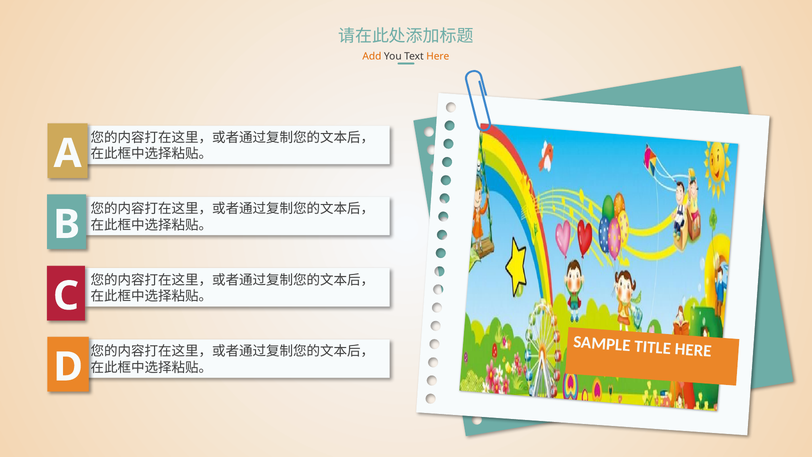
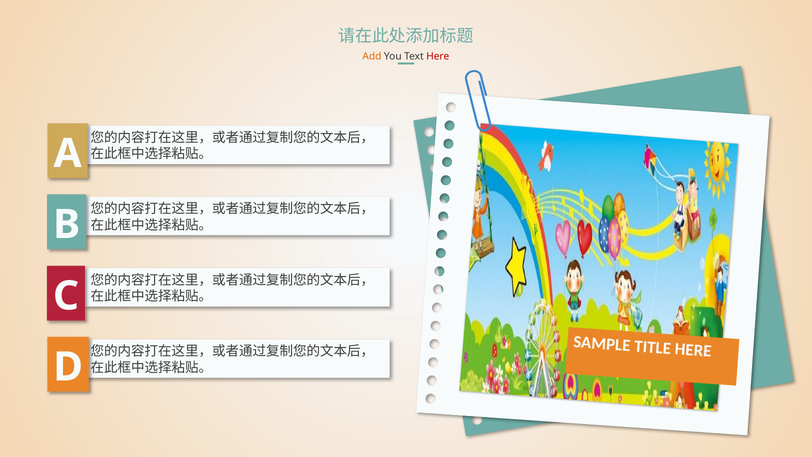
Here colour: orange -> red (438, 56)
